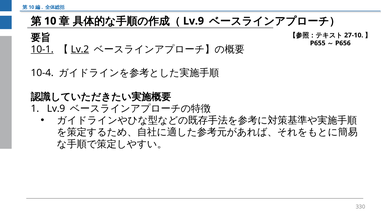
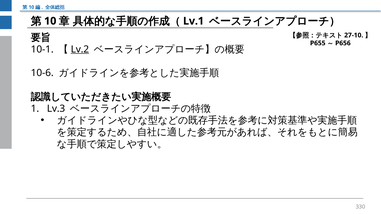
Lv.9: Lv.9 -> Lv.1 (194, 21)
10-1 underline: present -> none (42, 49)
10-4: 10-4 -> 10-6 (42, 73)
Lv.9: Lv.9 -> Lv.3 (56, 109)
